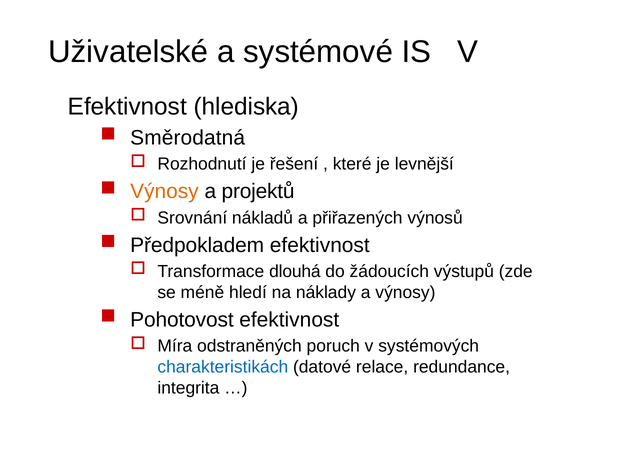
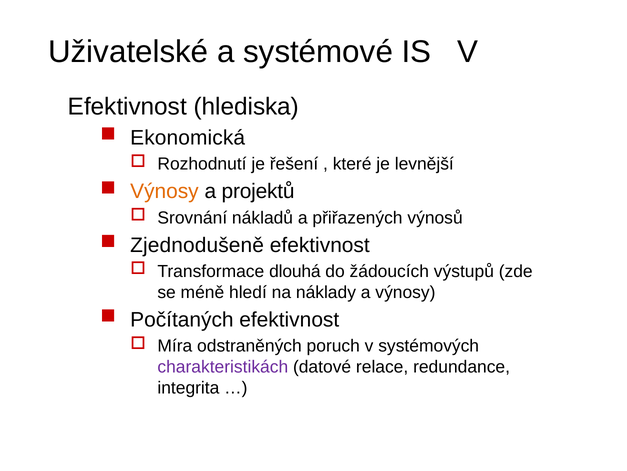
Směrodatná: Směrodatná -> Ekonomická (188, 138)
Předpokladem: Předpokladem -> Zjednodušeně (197, 245)
Pohotovost: Pohotovost -> Počítaných (182, 319)
charakteristikách colour: blue -> purple (223, 367)
